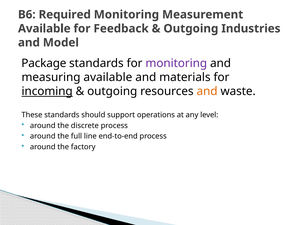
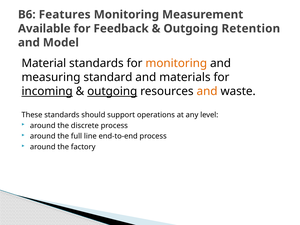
Required: Required -> Features (65, 15)
Industries: Industries -> Retention (251, 29)
Package: Package -> Material (44, 63)
monitoring colour: purple -> orange (176, 63)
measuring available: available -> standard (108, 77)
outgoing underline: none -> present (112, 91)
